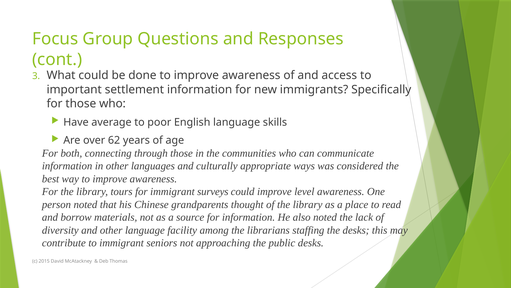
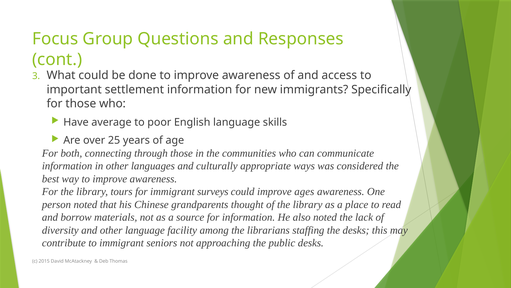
62: 62 -> 25 (114, 140)
level: level -> ages (304, 191)
